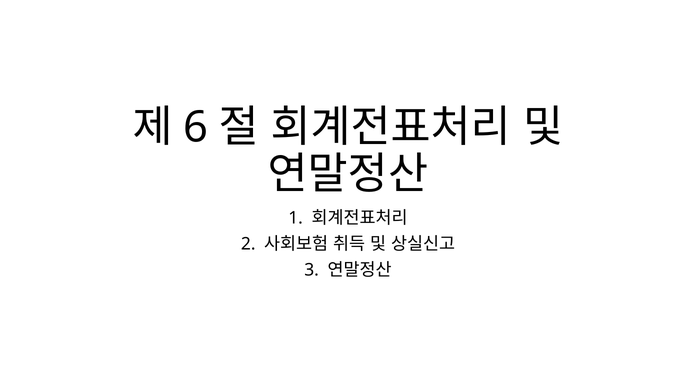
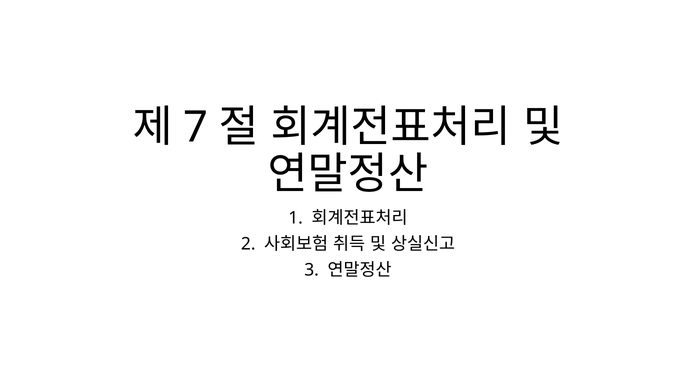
6: 6 -> 7 (196, 127)
